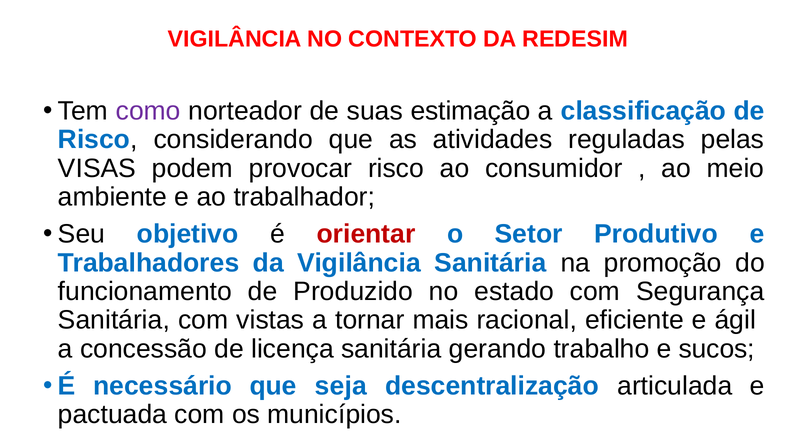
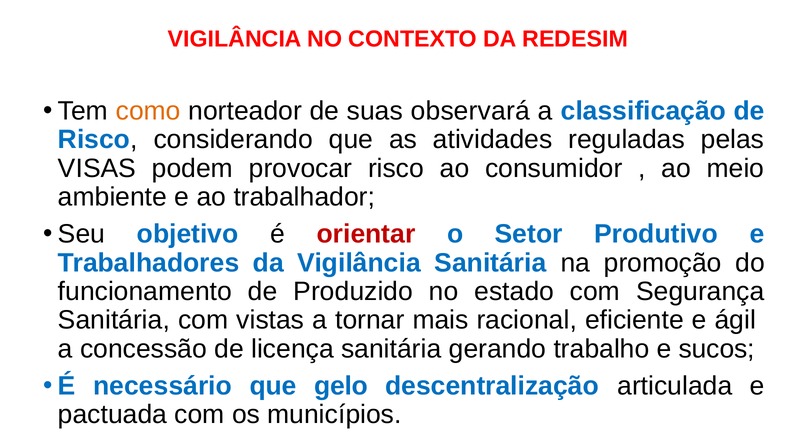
como colour: purple -> orange (148, 111)
estimação: estimação -> observará (470, 111)
seja: seja -> gelo (341, 386)
